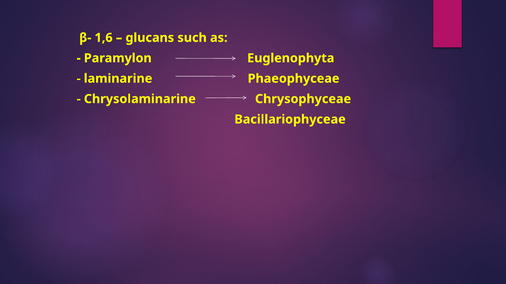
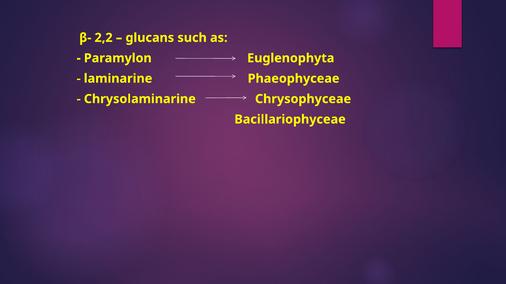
1,6: 1,6 -> 2,2 (104, 38)
